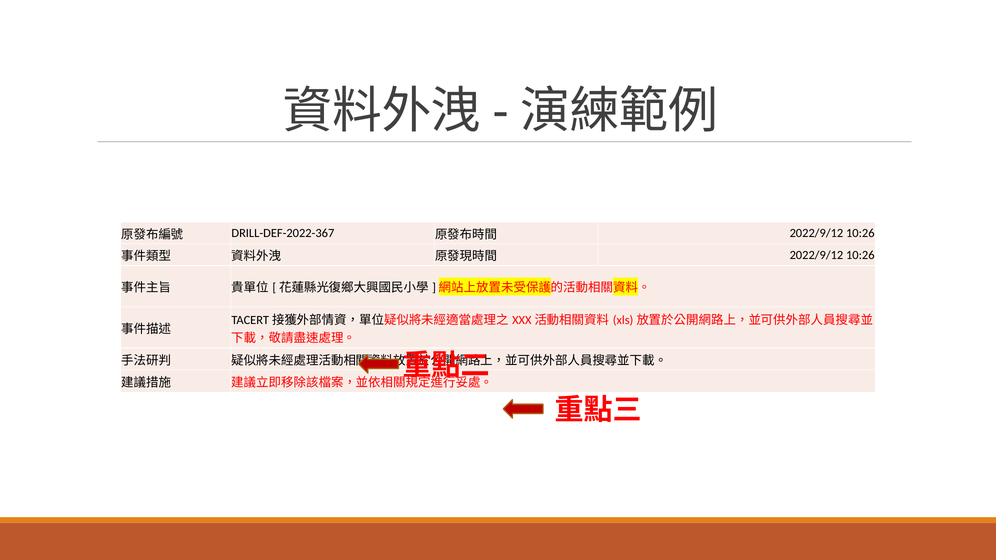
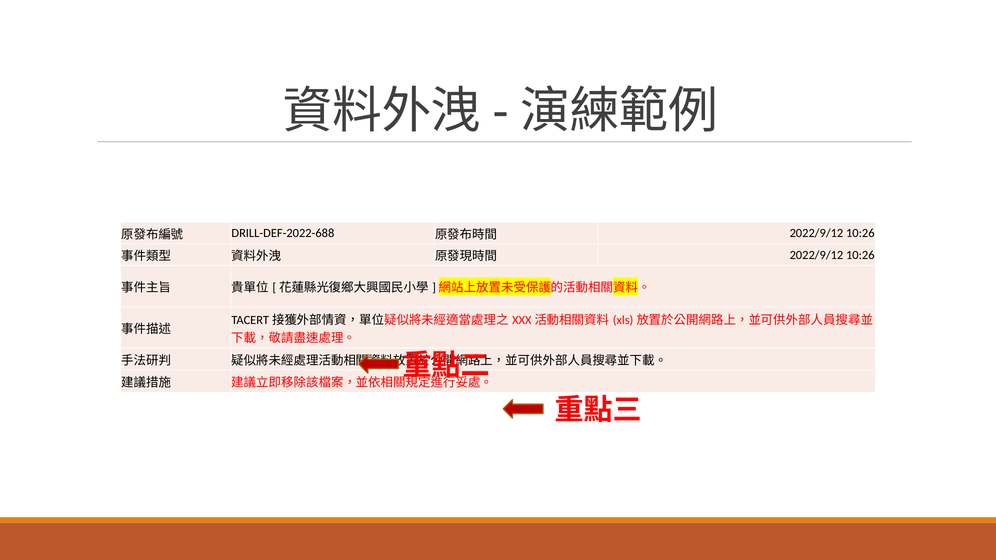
DRILL-DEF-2022-367: DRILL-DEF-2022-367 -> DRILL-DEF-2022-688 (283, 233)
